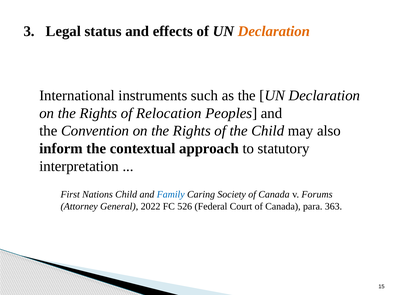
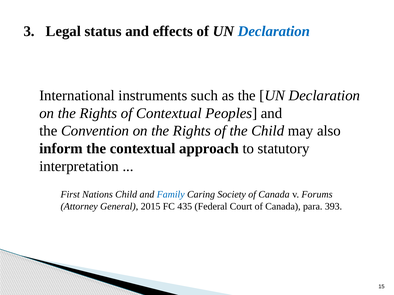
Declaration colour: orange -> blue (274, 31)
of Relocation: Relocation -> Contextual (169, 113)
2022: 2022 -> 2015 (151, 207)
526: 526 -> 435 (185, 207)
363: 363 -> 393 (333, 207)
